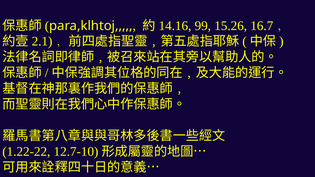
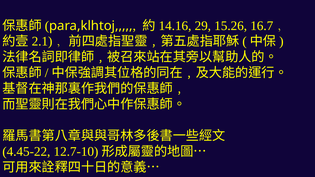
99: 99 -> 29 (203, 26)
1.22-22: 1.22-22 -> 4.45-22 (26, 152)
